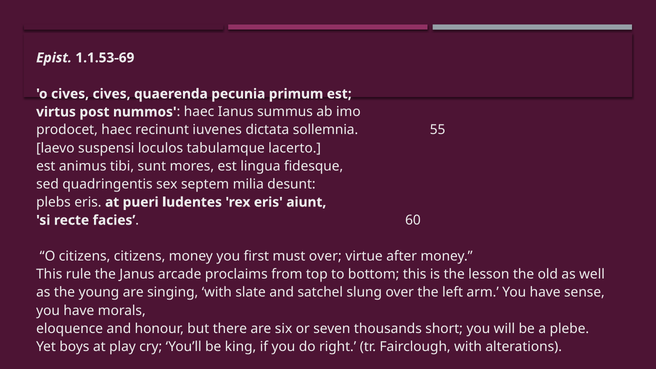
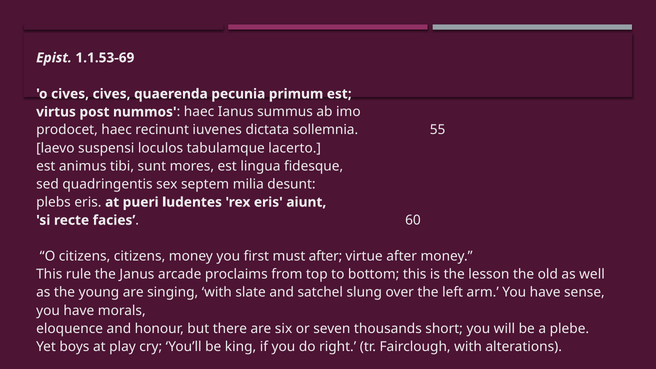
must over: over -> after (325, 256)
